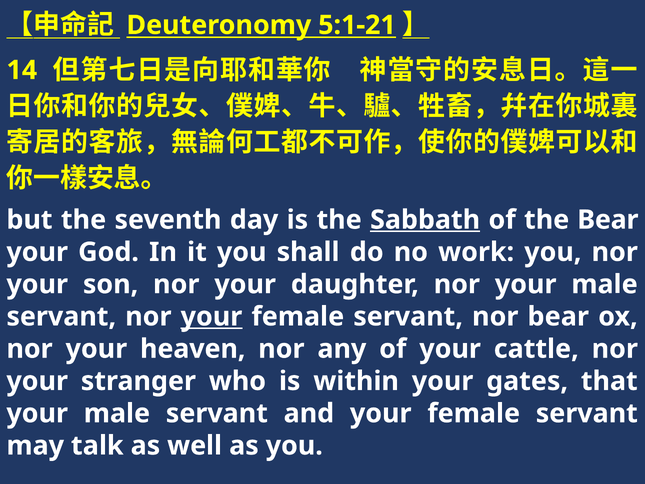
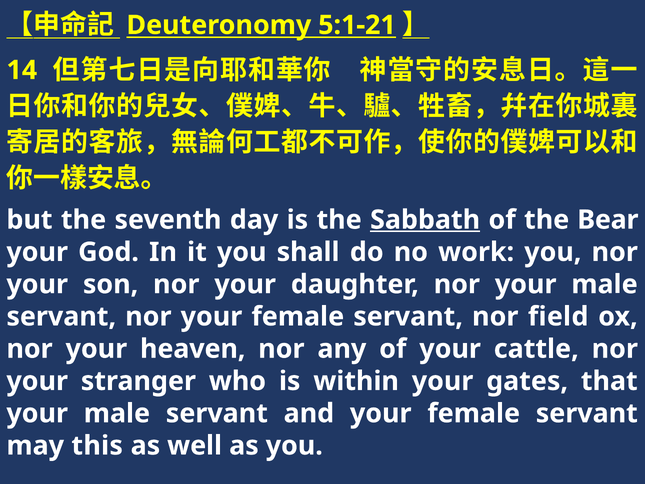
your underline: present -> none (211, 316)
nor bear: bear -> field (558, 316)
talk: talk -> this (97, 445)
